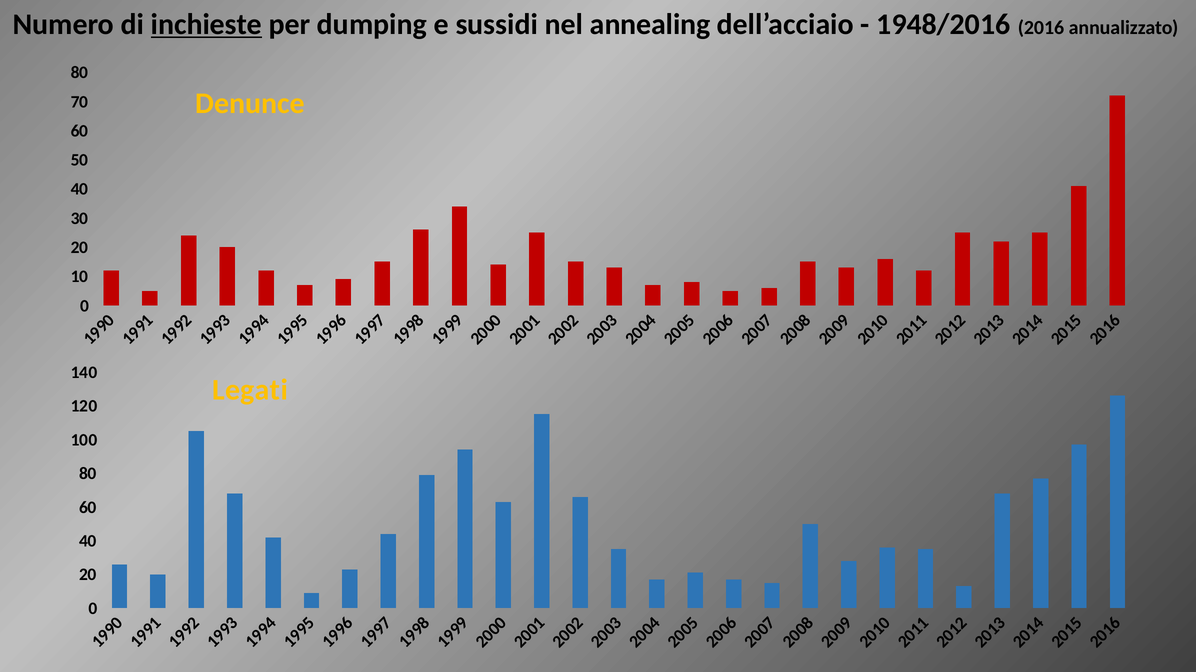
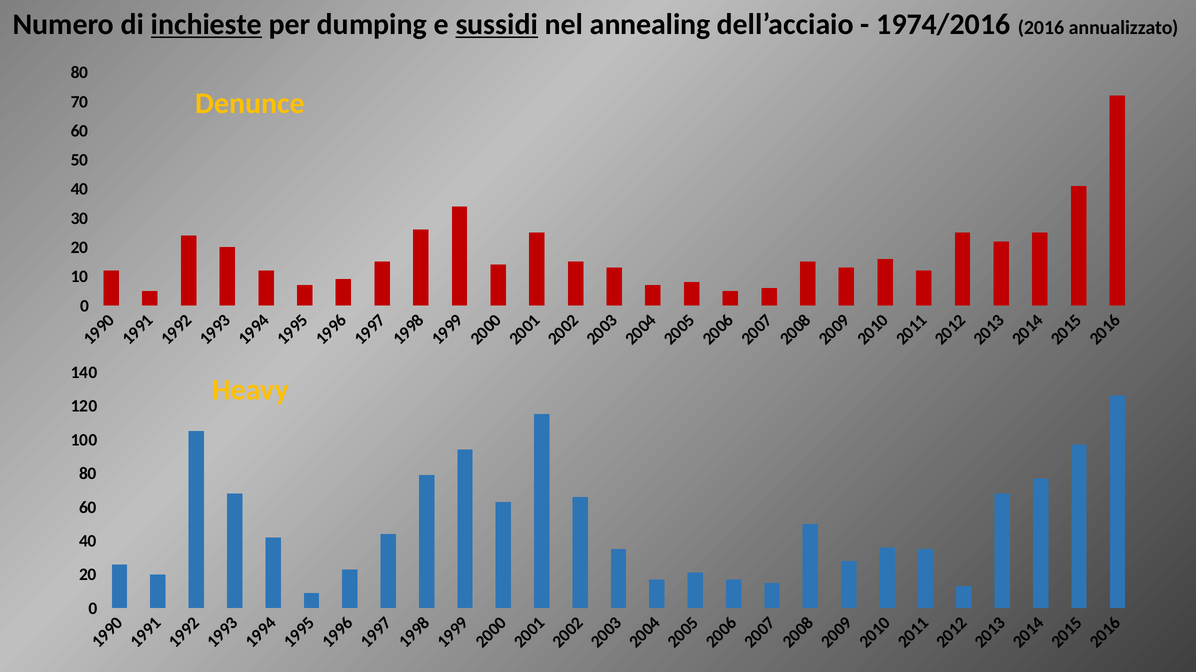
sussidi underline: none -> present (497, 24)
1948/2016: 1948/2016 -> 1974/2016 (943, 24)
Legati: Legati -> Heavy (250, 391)
